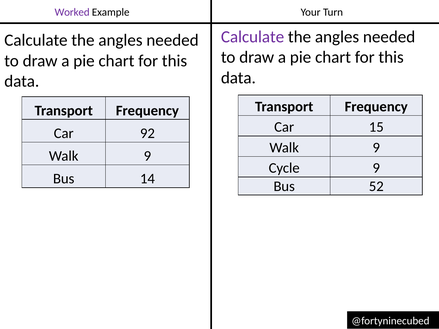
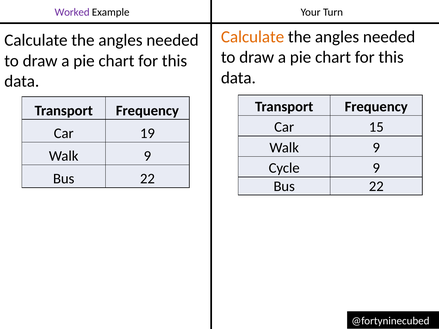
Calculate colour: purple -> orange (253, 37)
92: 92 -> 19 (147, 133)
14: 14 -> 22 (147, 179)
52: 52 -> 22 (376, 187)
